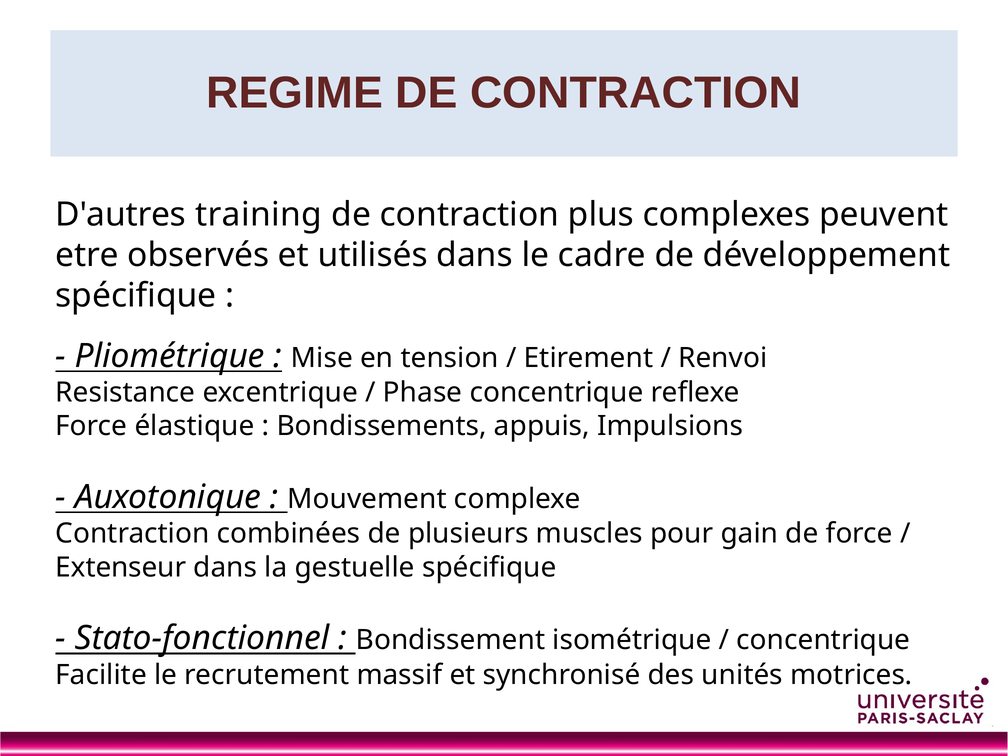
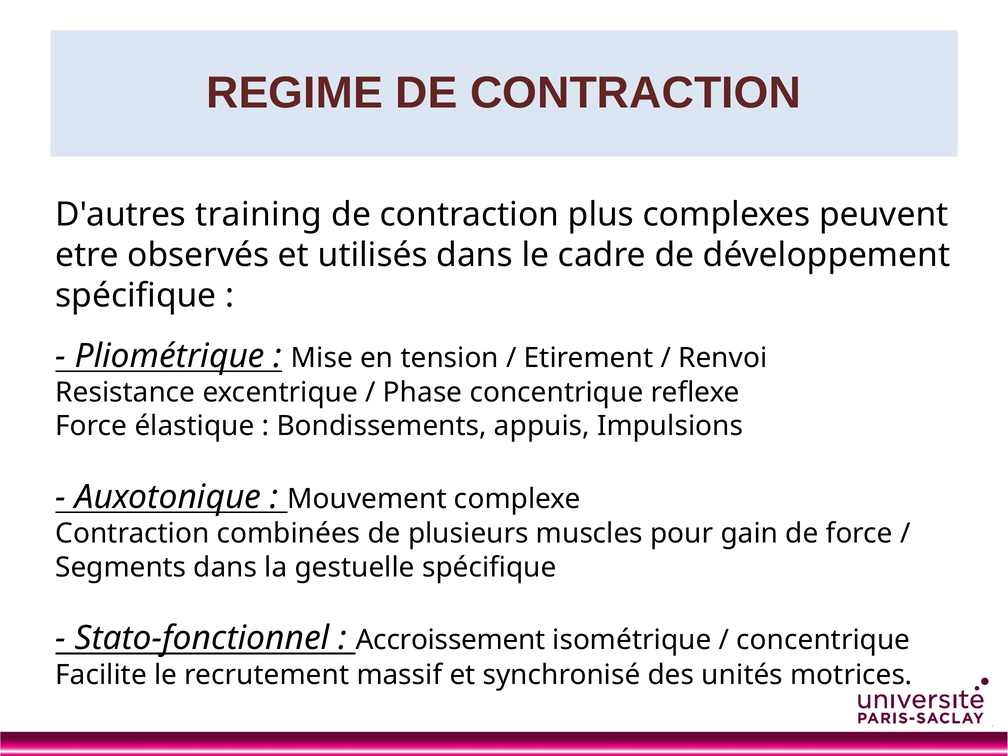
Extenseur: Extenseur -> Segments (121, 567)
Bondissement: Bondissement -> Accroissement (451, 640)
